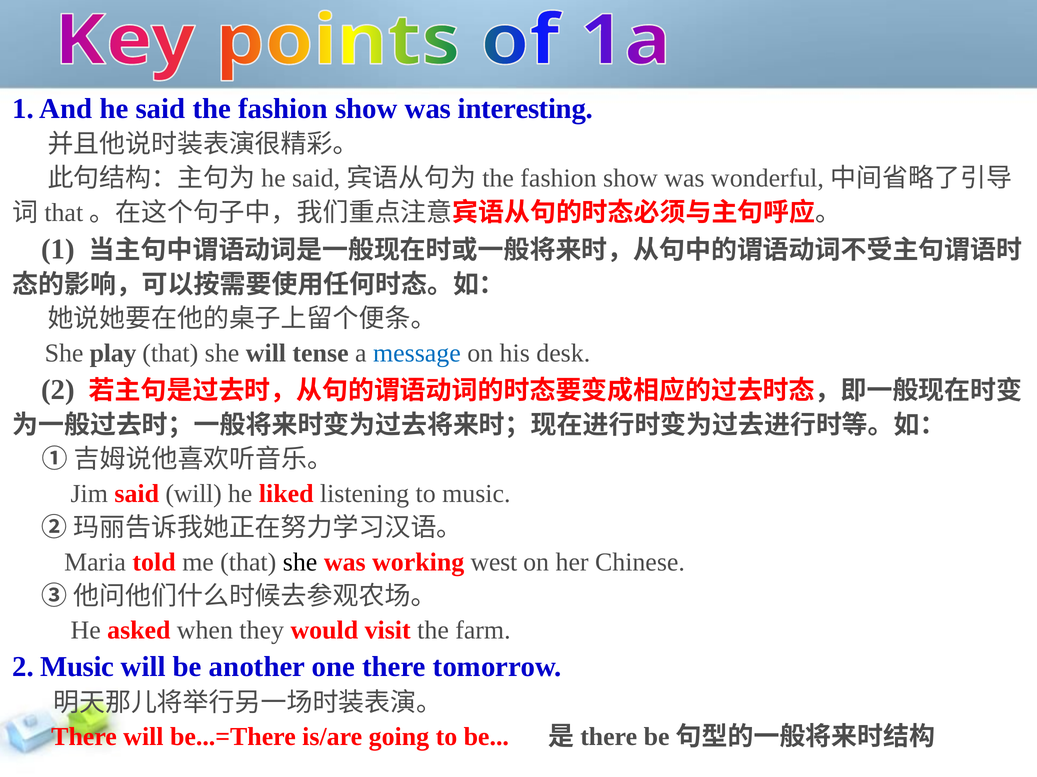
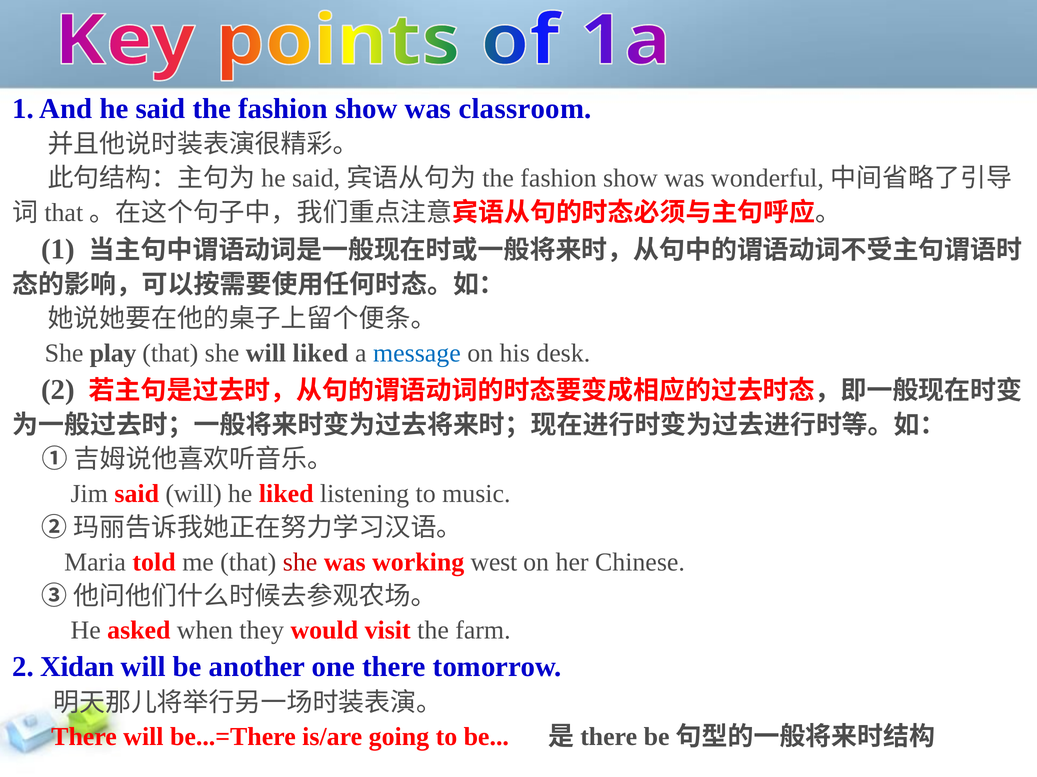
interesting: interesting -> classroom (525, 109)
will tense: tense -> liked (320, 353)
she colour: black -> red (300, 563)
2 Music: Music -> Xidan (77, 667)
